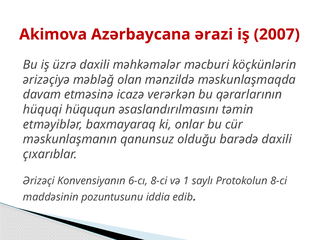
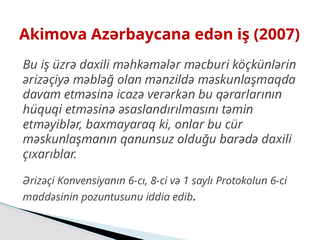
ərazi: ərazi -> edən (214, 34)
hüquqi hüququn: hüququn -> etməsinə (90, 110)
Protokolun 8-ci: 8-ci -> 6-ci (279, 181)
